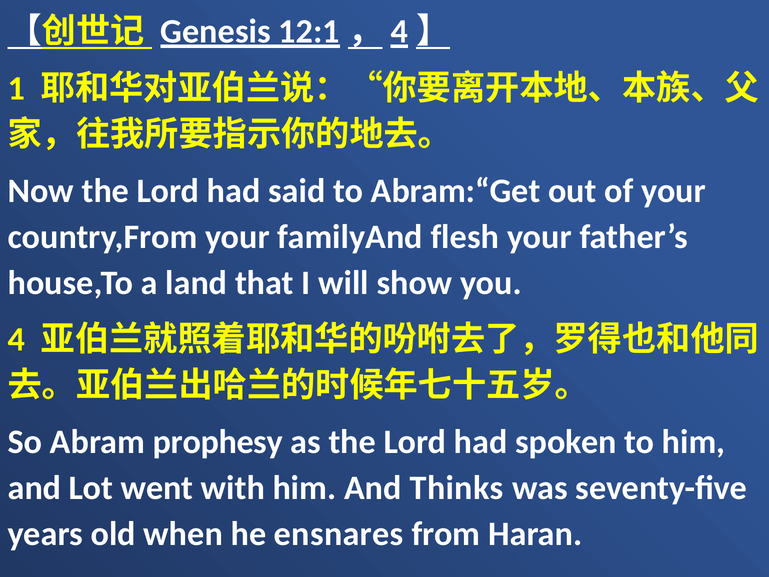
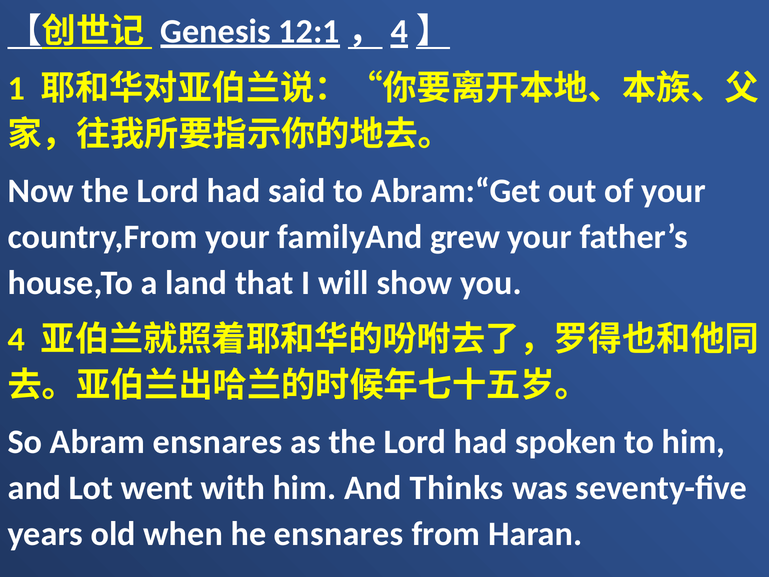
flesh: flesh -> grew (465, 237)
Abram prophesy: prophesy -> ensnares (218, 442)
